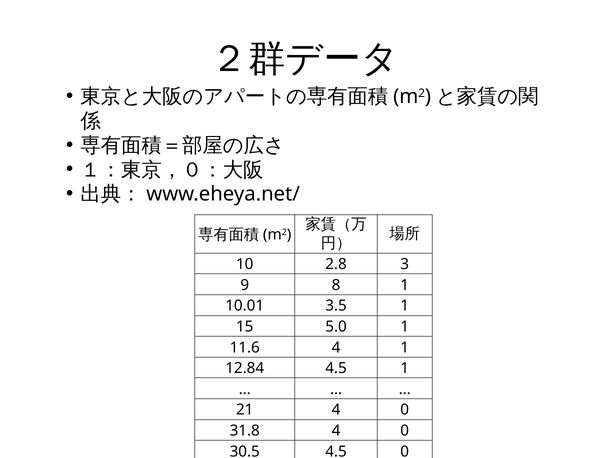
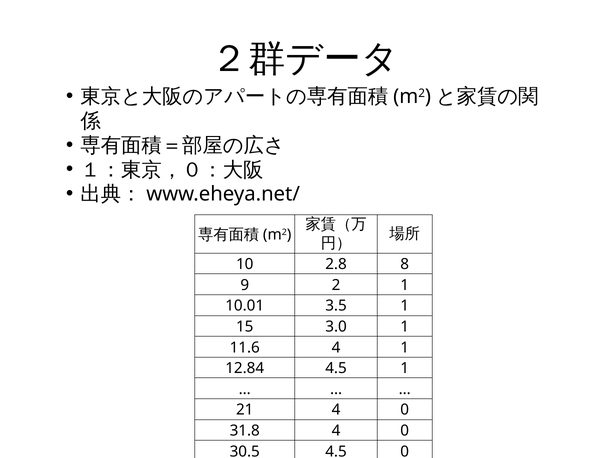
3: 3 -> 8 (405, 264)
8: 8 -> 2 (336, 285)
5.0: 5.0 -> 3.0 (336, 326)
